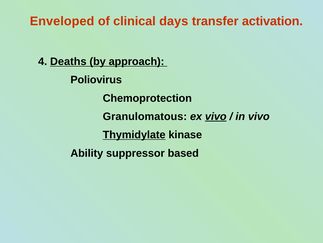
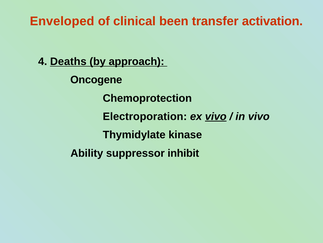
days: days -> been (174, 21)
Poliovirus: Poliovirus -> Oncogene (96, 80)
Granulomatous: Granulomatous -> Electroporation (145, 116)
Thymidylate underline: present -> none (134, 134)
based: based -> inhibit (183, 153)
